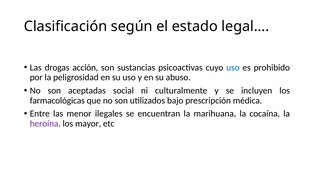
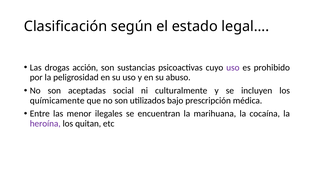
uso colour: blue -> purple (233, 67)
farmacológicas: farmacológicas -> químicamente (57, 100)
mayor: mayor -> quitan (88, 123)
